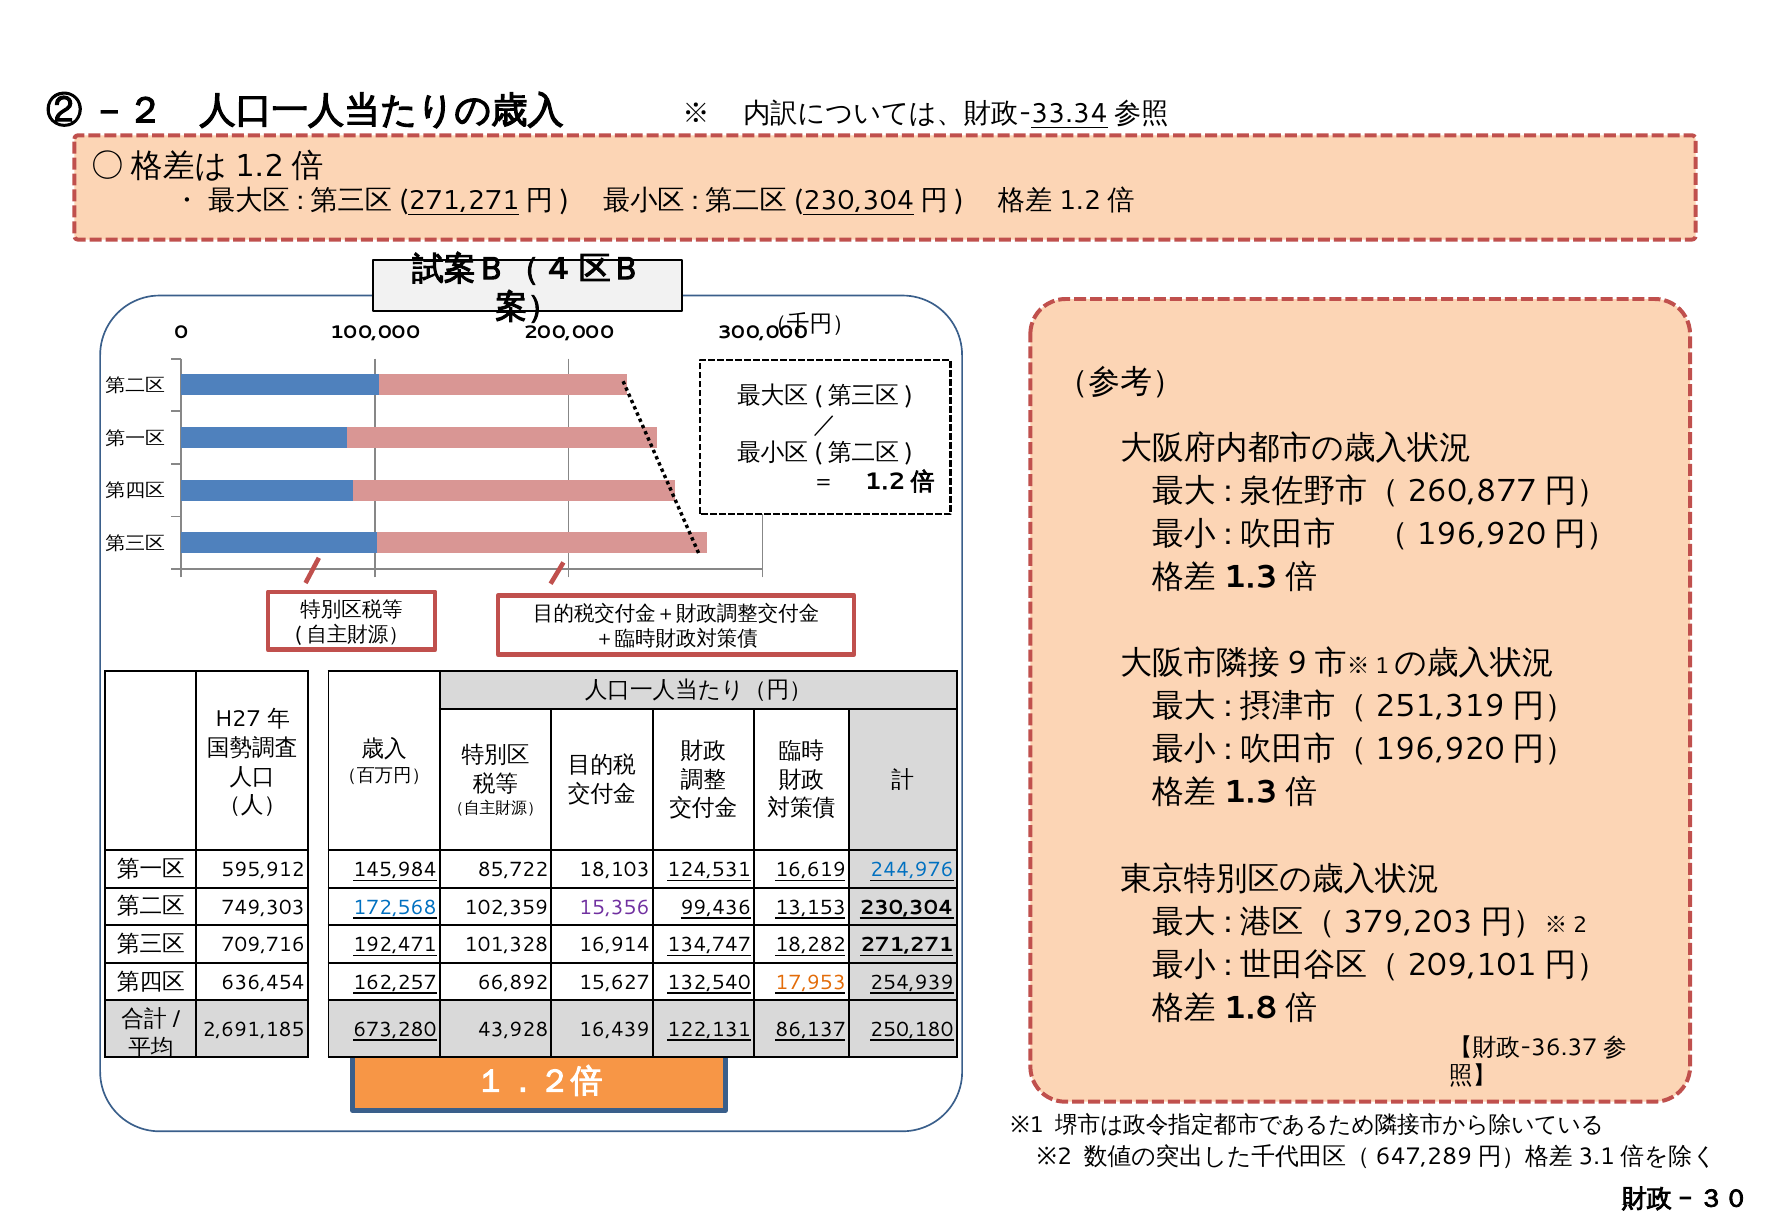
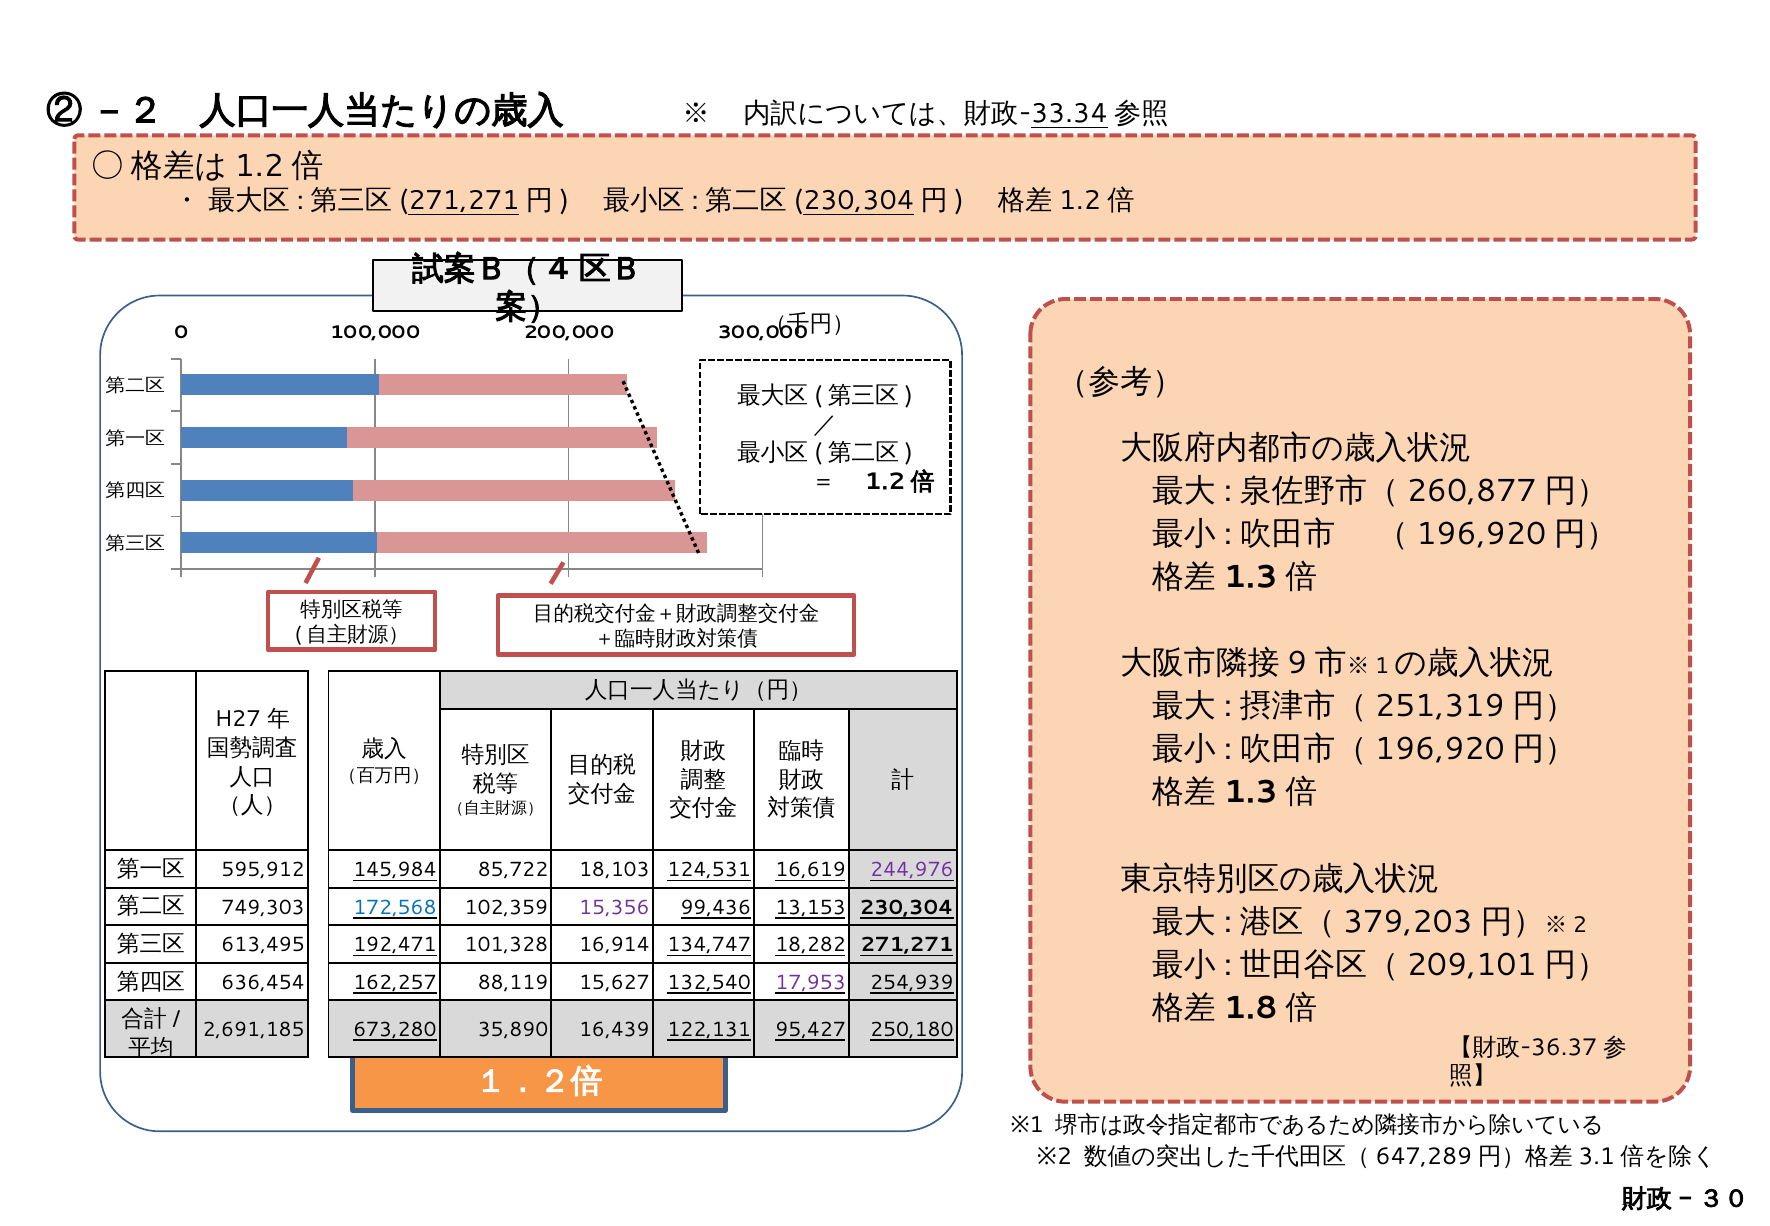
244,976 colour: blue -> purple (912, 869)
709,716: 709,716 -> 613,495 (263, 945)
66,892: 66,892 -> 88,119 (513, 982)
17,953 colour: orange -> purple (811, 982)
43,928: 43,928 -> 35,890 (513, 1029)
86,137: 86,137 -> 95,427 (811, 1029)
